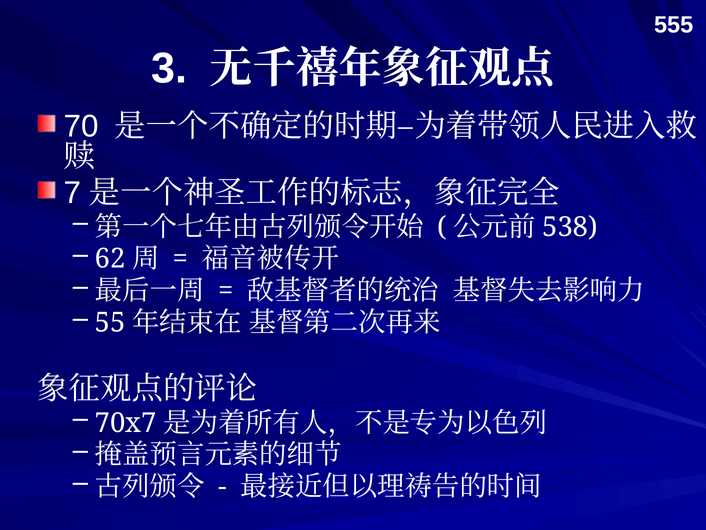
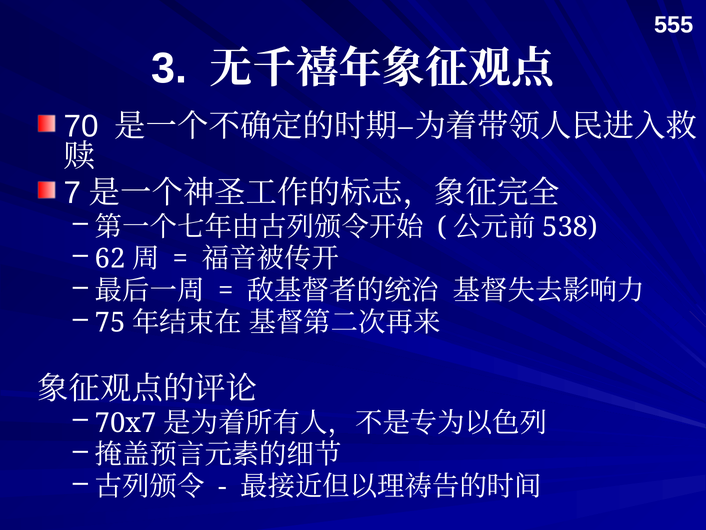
55: 55 -> 75 (110, 322)
